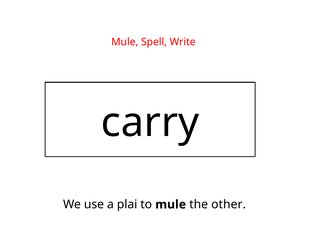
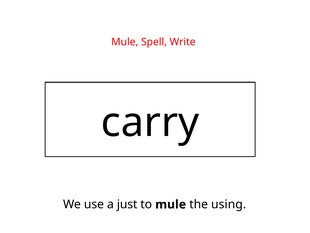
plai: plai -> just (127, 204)
other: other -> using (229, 204)
